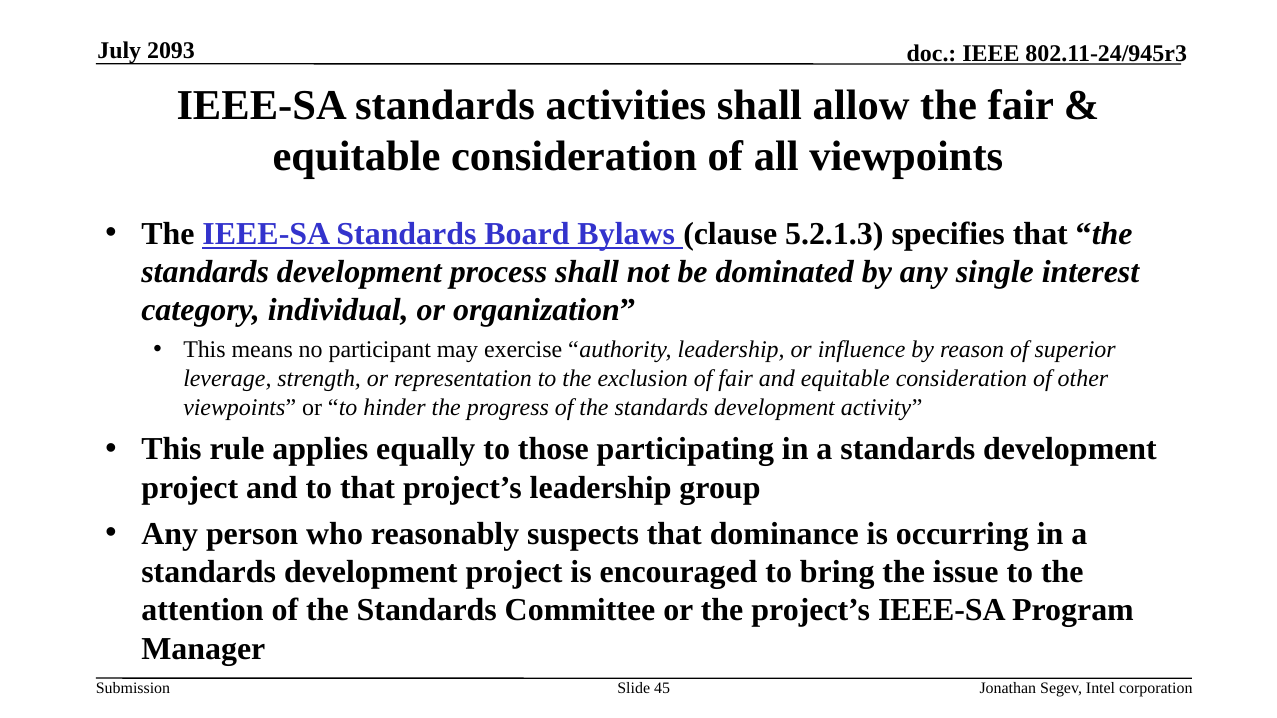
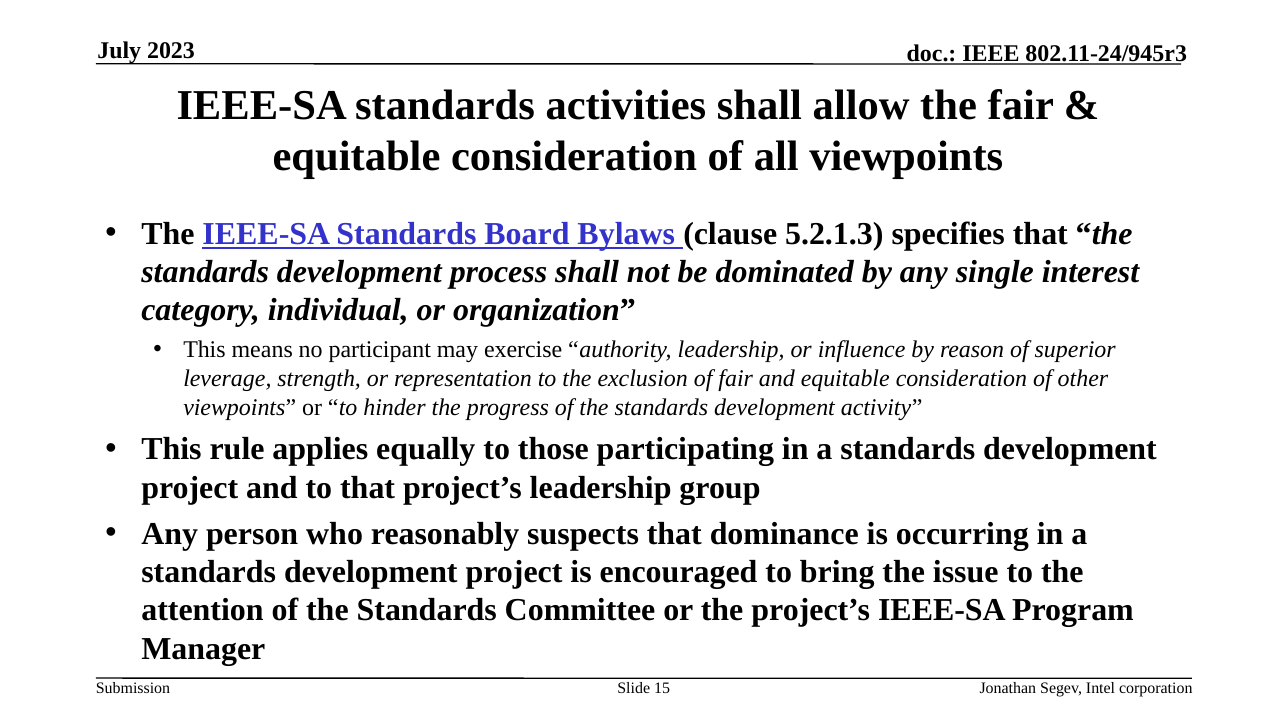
2093: 2093 -> 2023 (171, 51)
45: 45 -> 15 (662, 689)
